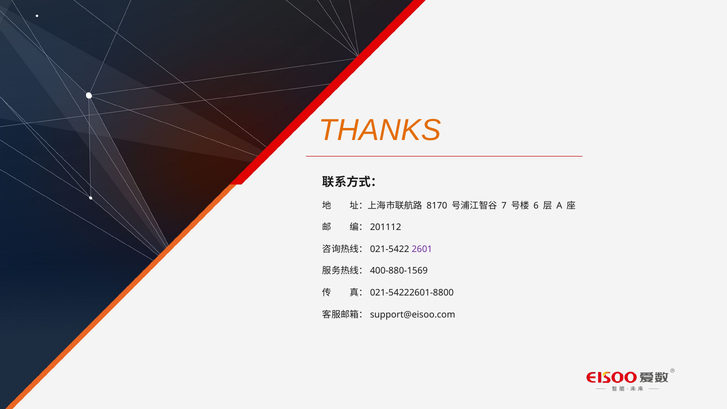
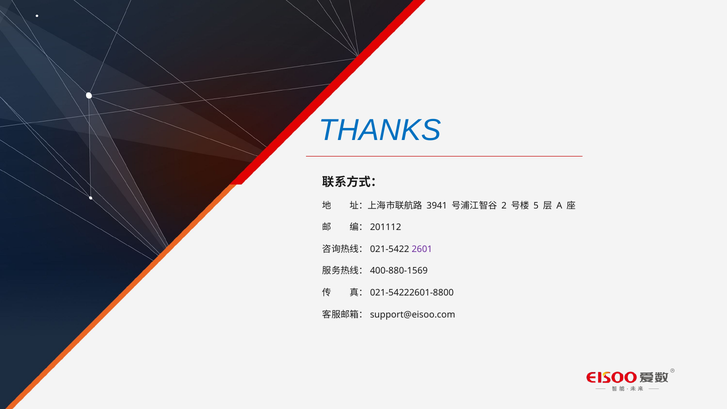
THANKS colour: orange -> blue (380, 130)
8170: 8170 -> 3941 (437, 206)
7: 7 -> 2 (504, 206)
6: 6 -> 5 (536, 206)
